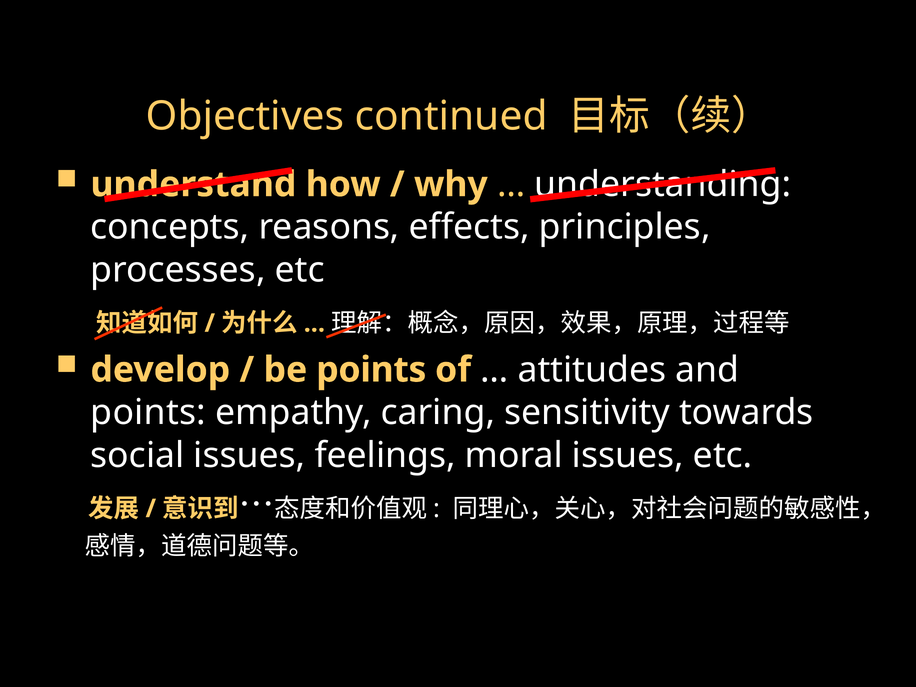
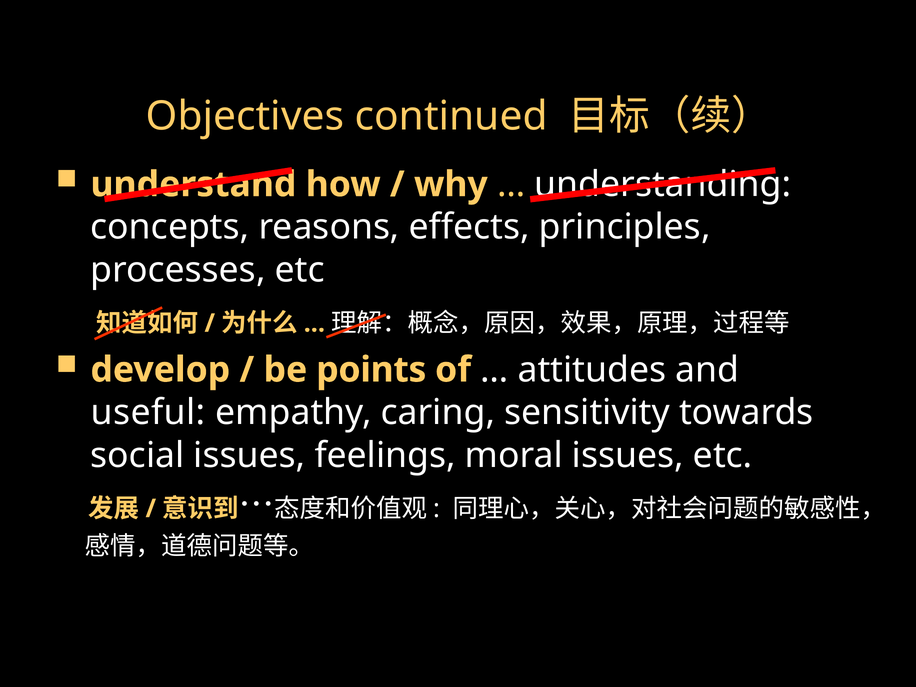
points: points -> useful (148, 413)
